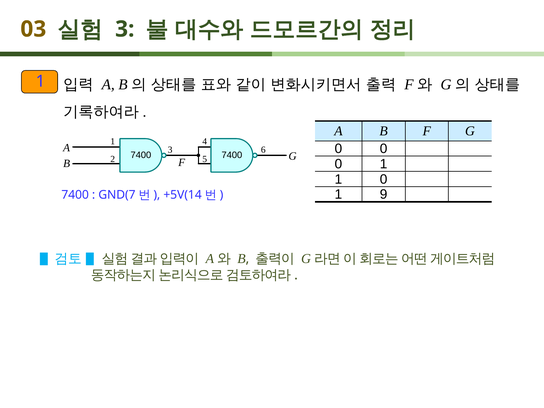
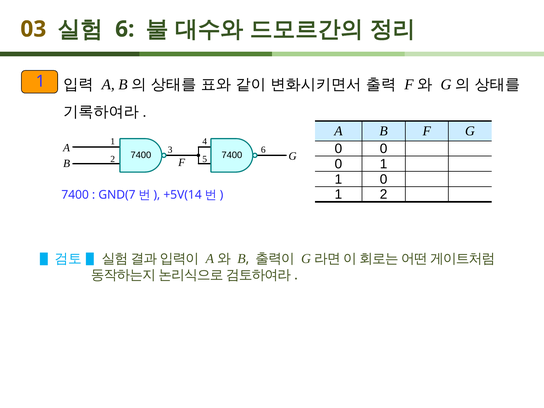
3: 3 -> 6 (125, 29)
1 9: 9 -> 2 (384, 194)
